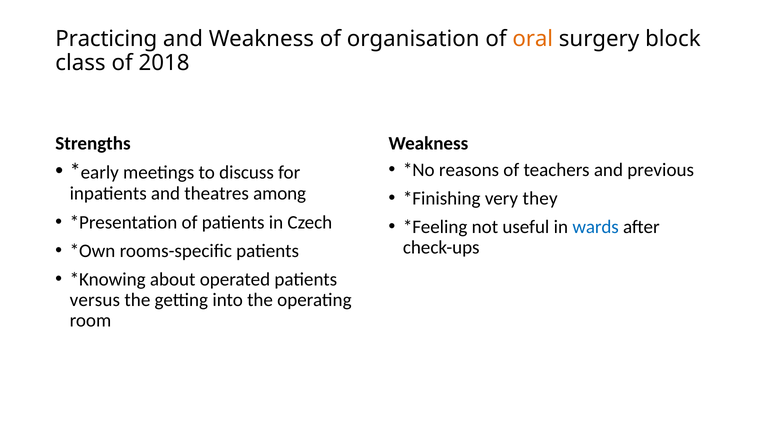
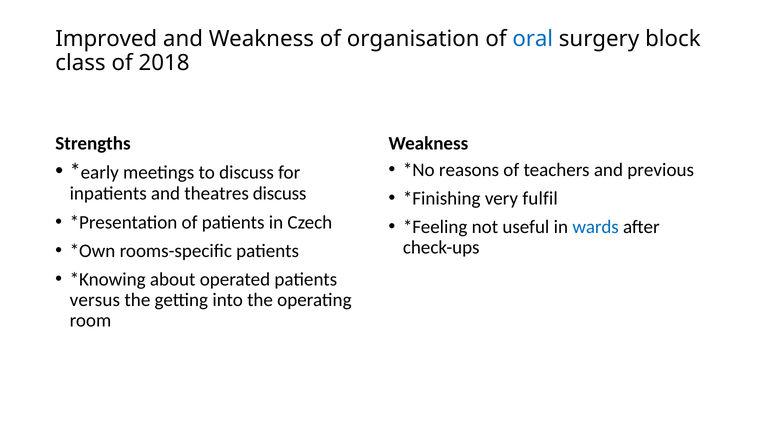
Practicing: Practicing -> Improved (106, 39)
oral colour: orange -> blue (533, 39)
theatres among: among -> discuss (280, 194)
they: they -> fulfil (540, 198)
